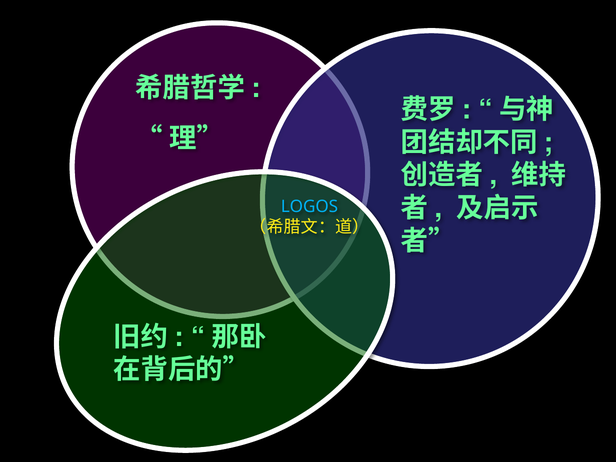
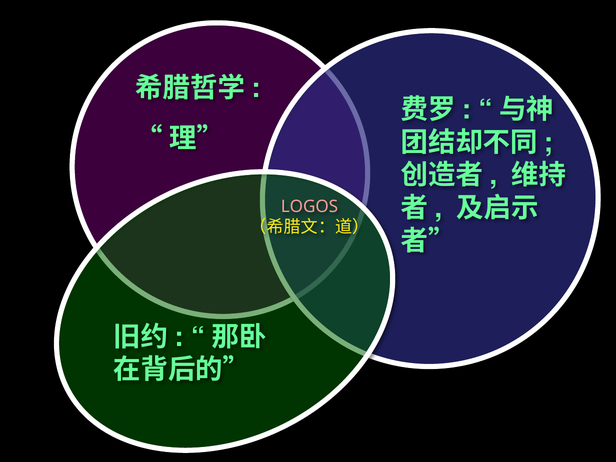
LOGOS colour: light blue -> pink (309, 207)
